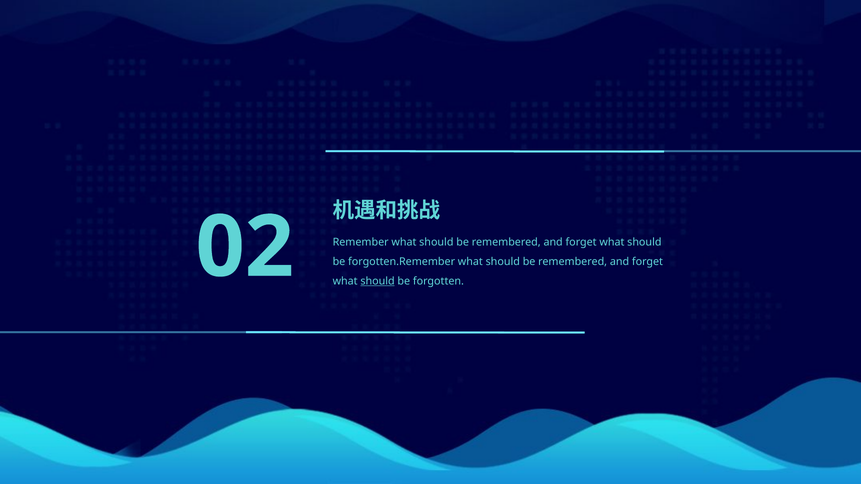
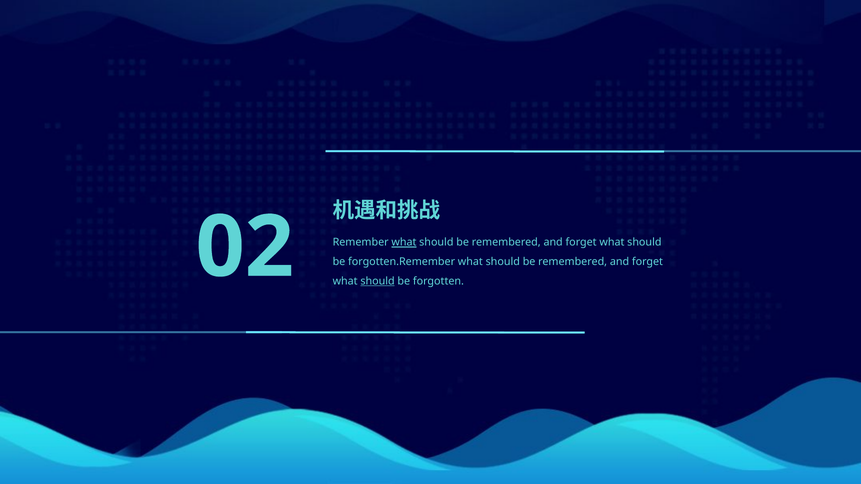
what underline: none -> present (404, 243)
